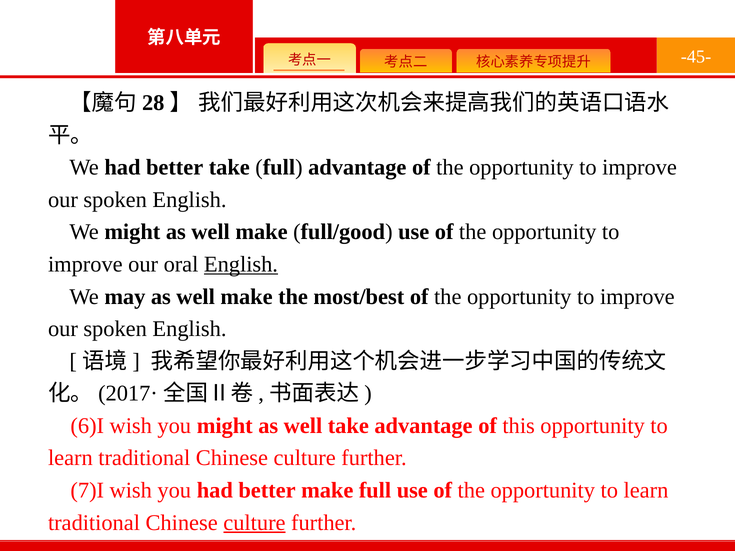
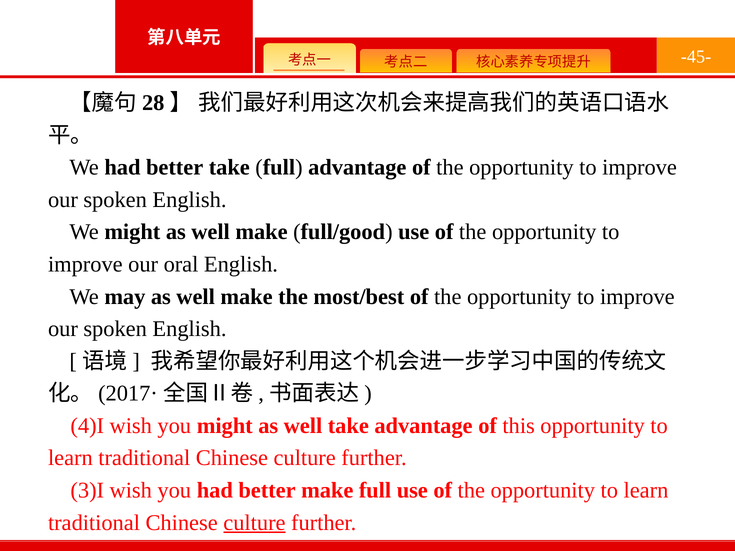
English underline: present -> none (241, 264)
6)I: 6)I -> 4)I (87, 426)
7)I: 7)I -> 3)I (87, 491)
